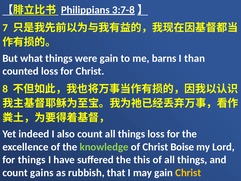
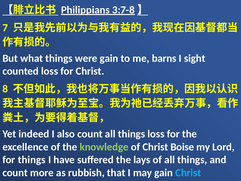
than: than -> sight (195, 58)
this: this -> lays (142, 160)
gains: gains -> more (42, 172)
Christ colour: yellow -> light blue (188, 172)
